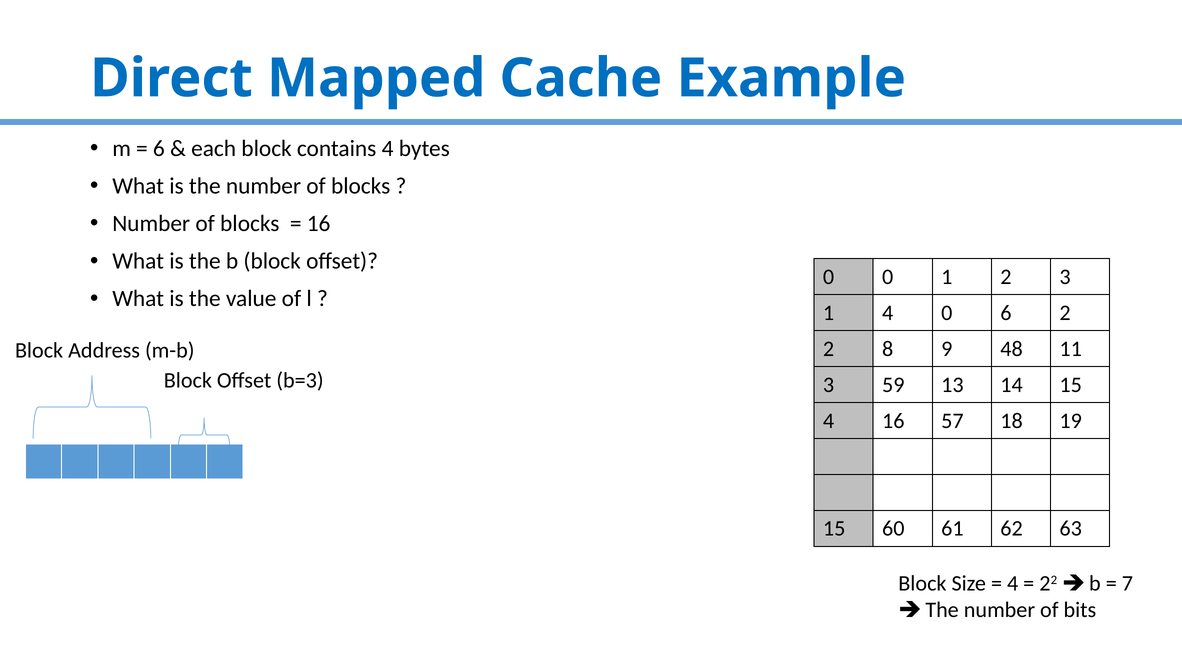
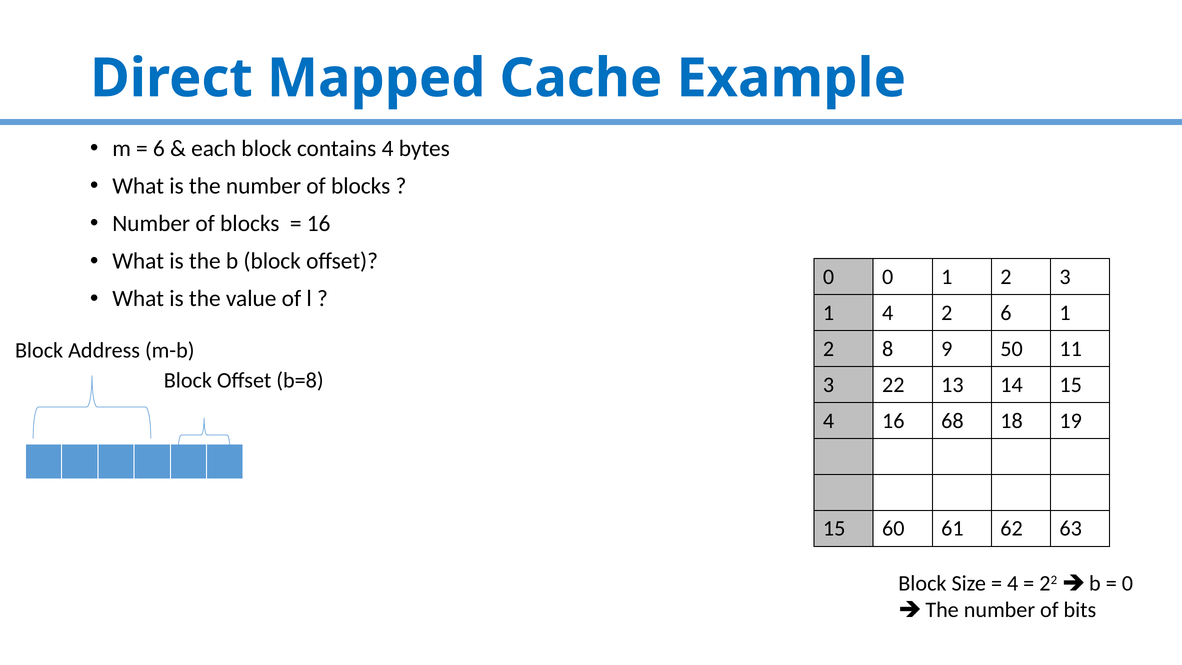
4 0: 0 -> 2 (947, 313)
6 2: 2 -> 1 (1065, 313)
48: 48 -> 50 (1012, 349)
b=3: b=3 -> b=8 (300, 380)
3 59: 59 -> 22 (893, 385)
57: 57 -> 68 (952, 421)
7: 7 -> 0 (1127, 583)
